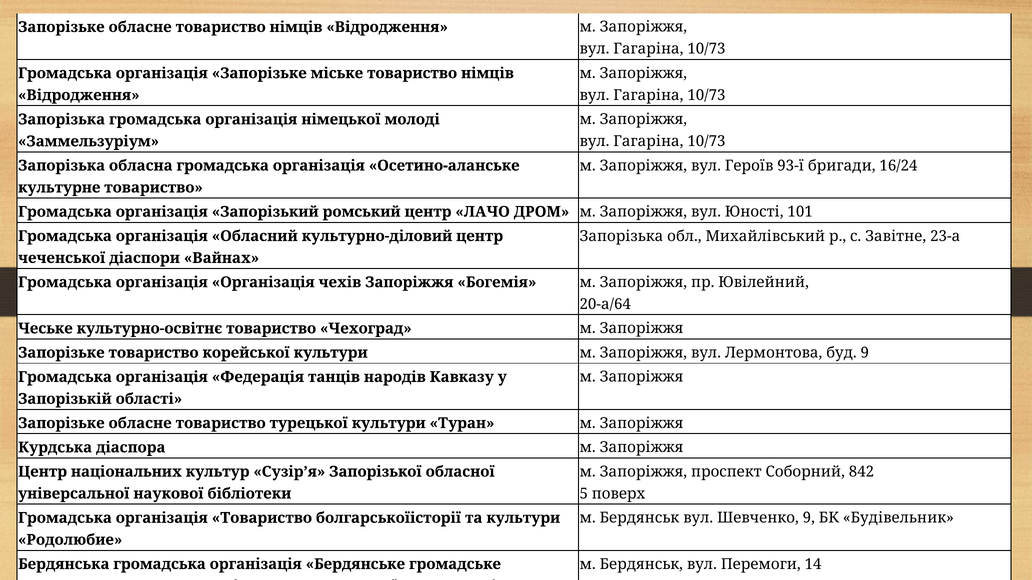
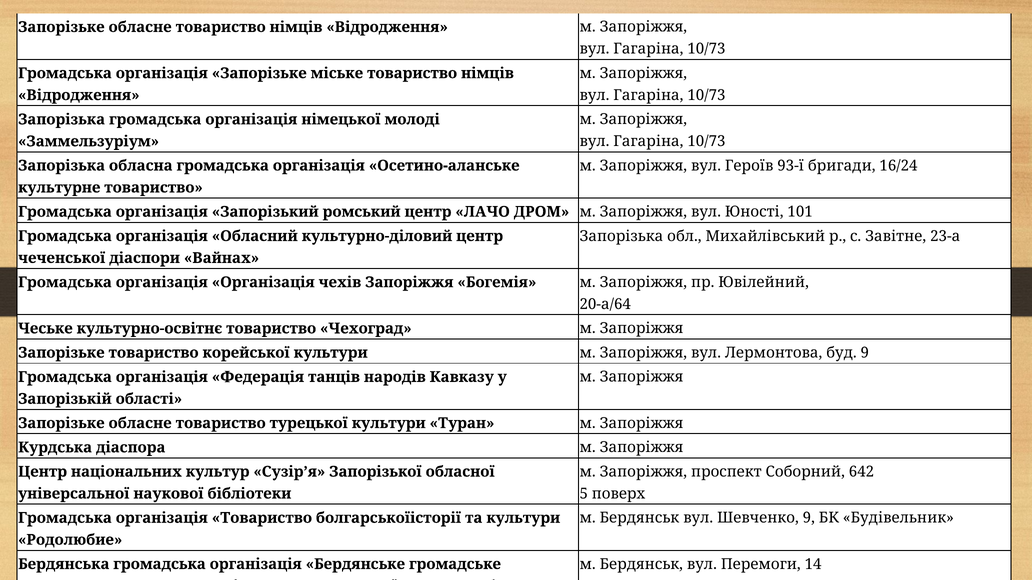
842: 842 -> 642 (861, 472)
